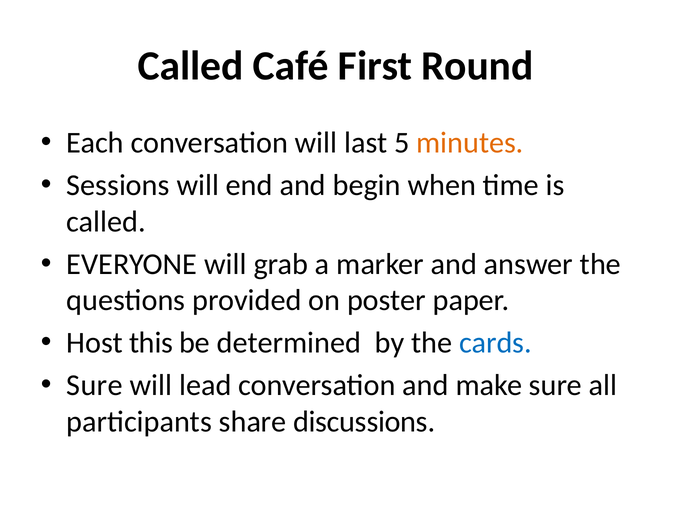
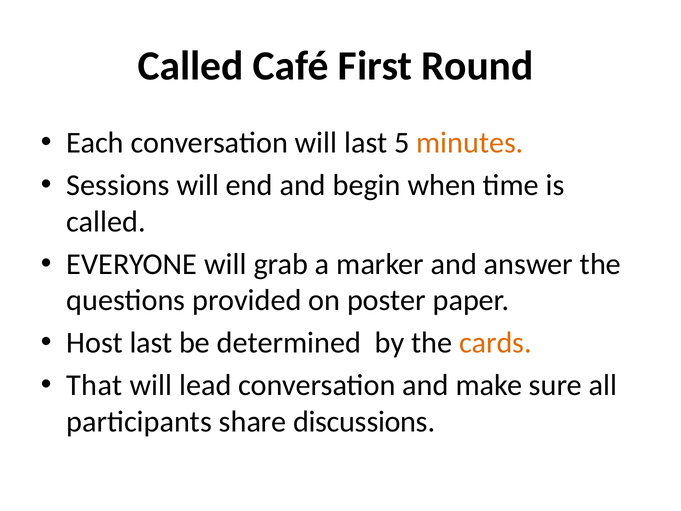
Host this: this -> last (151, 343)
cards colour: blue -> orange (495, 343)
Sure: Sure -> That (94, 385)
